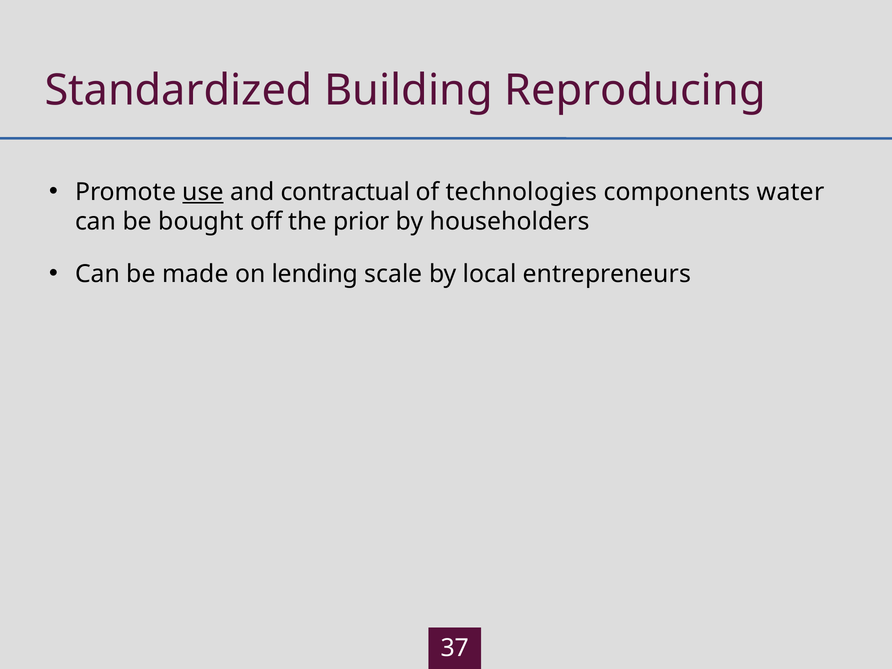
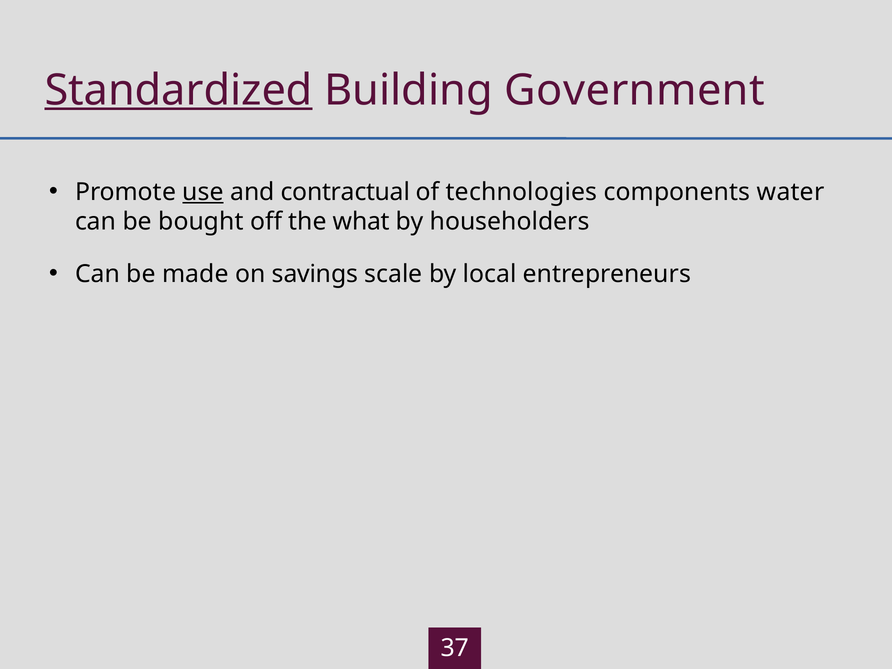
Standardized underline: none -> present (179, 90)
Reproducing: Reproducing -> Government (635, 90)
prior: prior -> what (361, 222)
lending: lending -> savings (315, 274)
